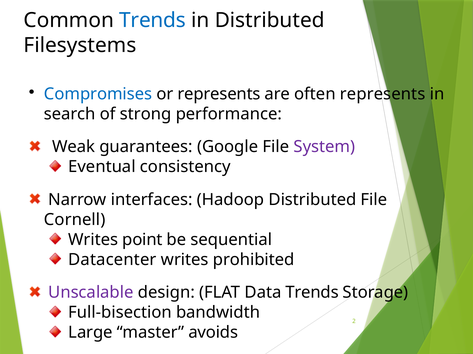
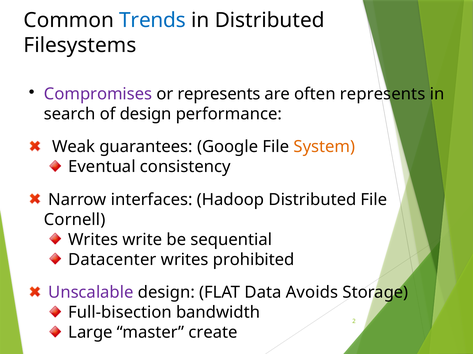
Compromises colour: blue -> purple (98, 94)
of strong: strong -> design (146, 114)
System colour: purple -> orange (324, 147)
point: point -> write (142, 240)
Data Trends: Trends -> Avoids (312, 293)
avoids: avoids -> create (213, 333)
